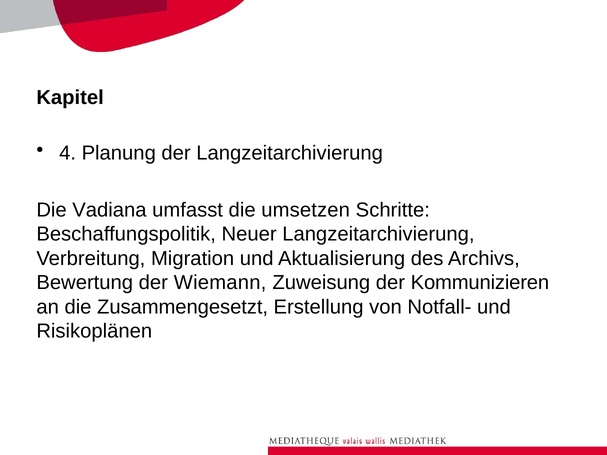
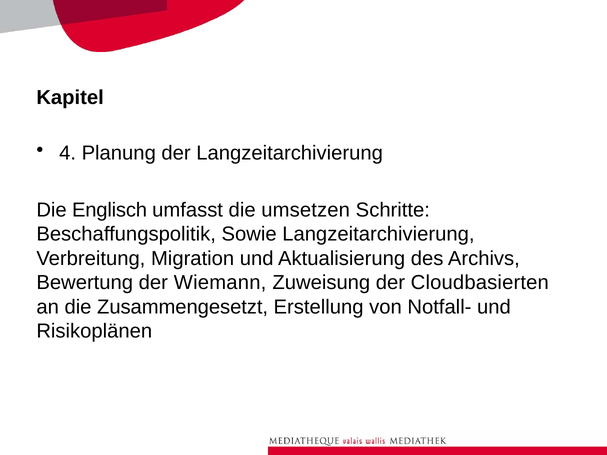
Vadiana: Vadiana -> Englisch (110, 210)
Neuer: Neuer -> Sowie (249, 234)
Kommunizieren: Kommunizieren -> Cloudbasierten (480, 283)
